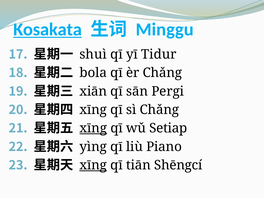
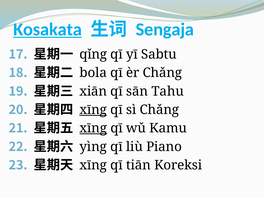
Minggu: Minggu -> Sengaja (165, 29)
shuì: shuì -> qǐng (93, 54)
Tidur: Tidur -> Sabtu (159, 54)
Pergi: Pergi -> Tahu (168, 91)
xīng underline: none -> present (93, 110)
Setiap: Setiap -> Kamu (168, 128)
xīng underline: present -> none (93, 165)
Shēngcí: Shēngcí -> Koreksi (178, 165)
